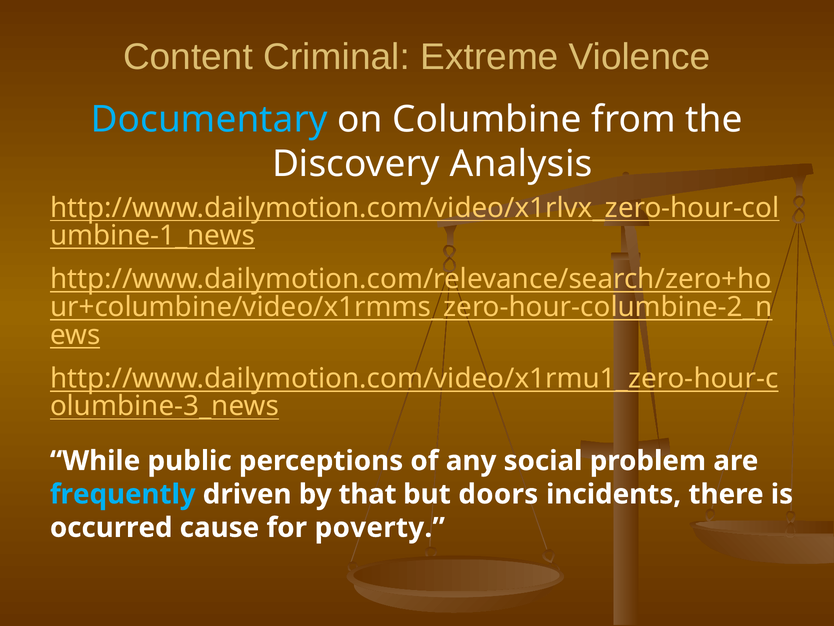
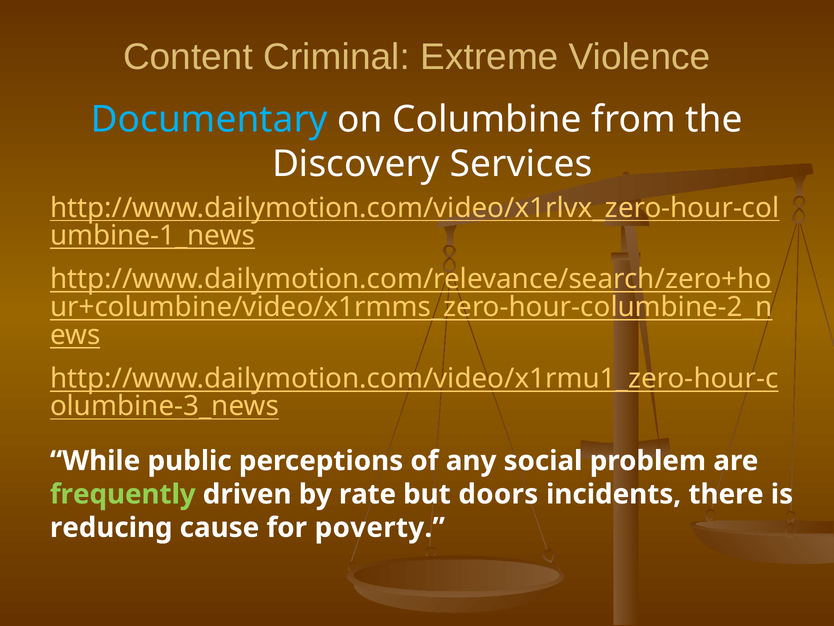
Analysis: Analysis -> Services (521, 164)
frequently colour: light blue -> light green (123, 494)
that: that -> rate (367, 494)
occurred: occurred -> reducing (111, 527)
